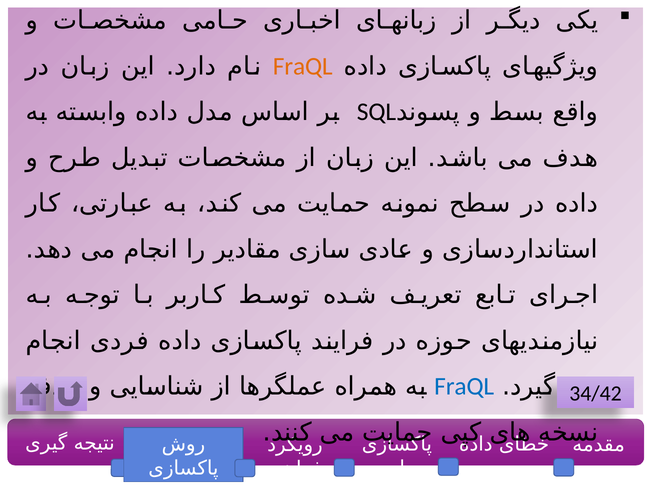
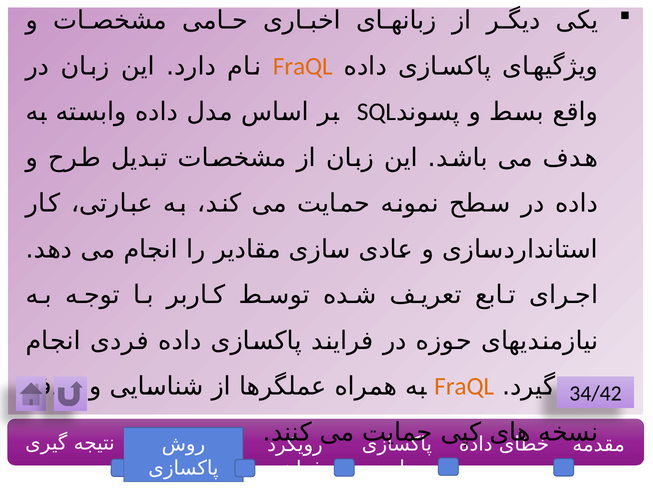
FraQL colour: blue -> orange (464, 386)
